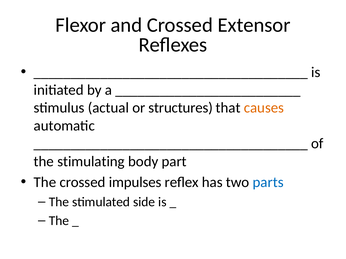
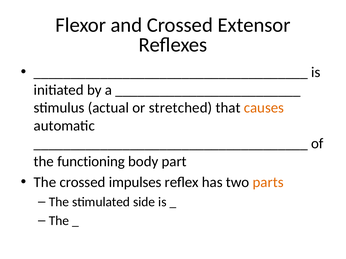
structures: structures -> stretched (180, 108)
stimulating: stimulating -> functioning (91, 162)
parts colour: blue -> orange (268, 183)
